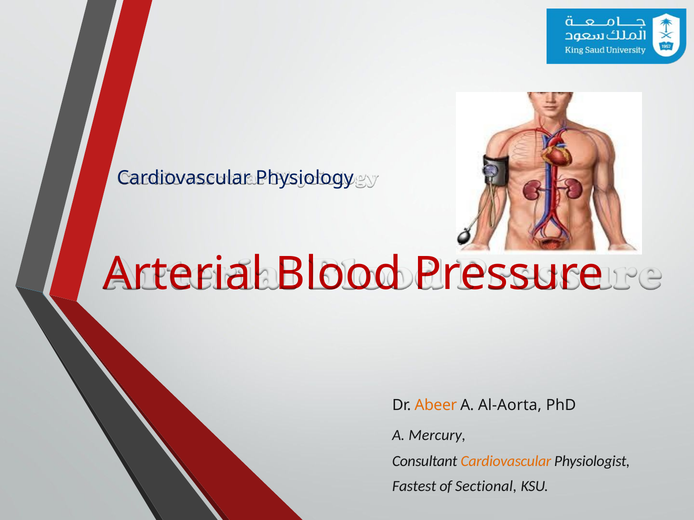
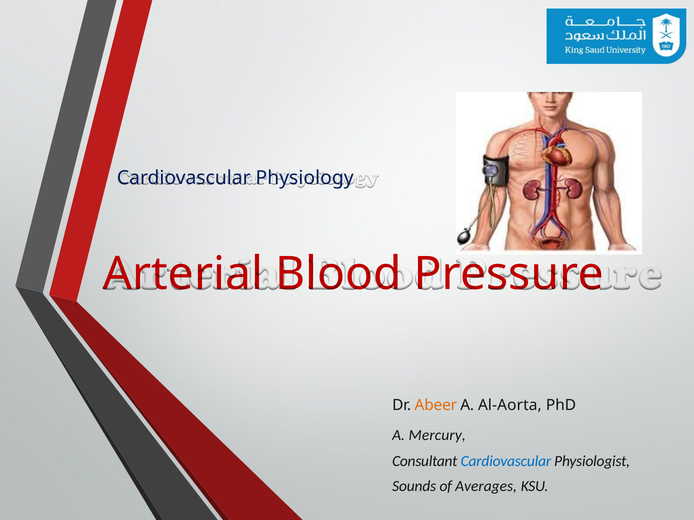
Cardiovascular colour: orange -> blue (506, 462)
Fastest: Fastest -> Sounds (414, 487)
Sectional: Sectional -> Averages (486, 487)
